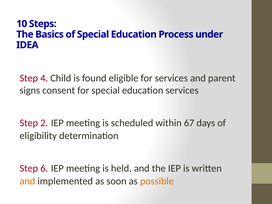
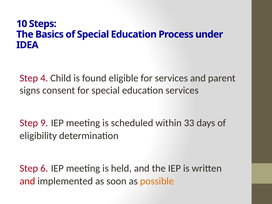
2: 2 -> 9 (44, 123)
67: 67 -> 33 (189, 123)
and colour: orange -> red (27, 181)
